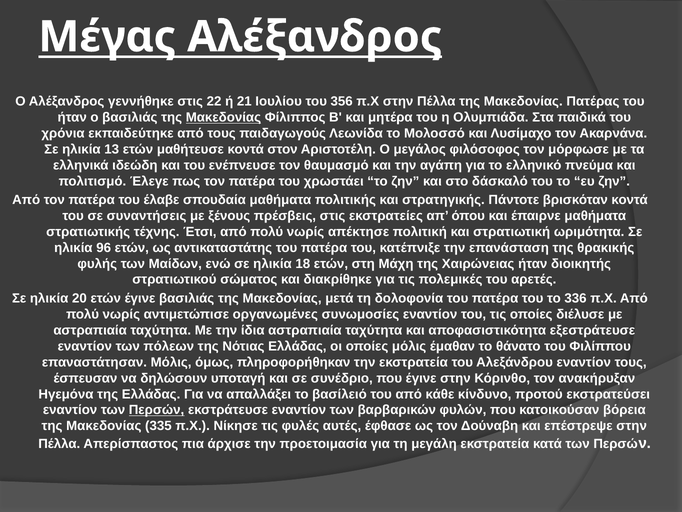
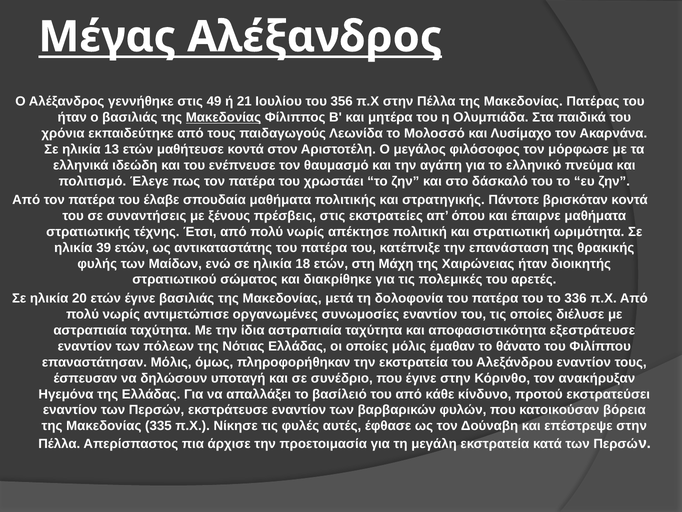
22: 22 -> 49 (214, 101)
96: 96 -> 39 (104, 247)
Περσών underline: present -> none (157, 410)
